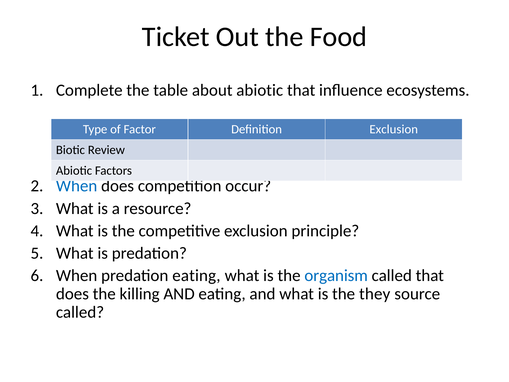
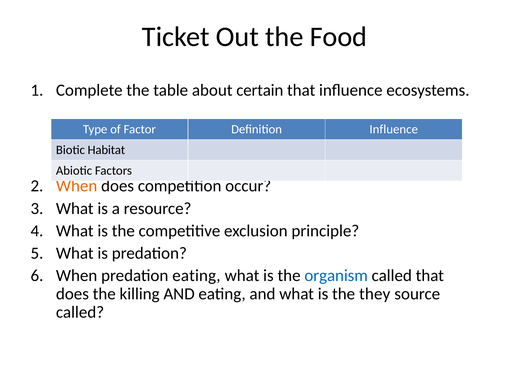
about abiotic: abiotic -> certain (260, 90)
Definition Exclusion: Exclusion -> Influence (394, 129)
Review: Review -> Habitat (106, 150)
When colour: blue -> orange (77, 186)
